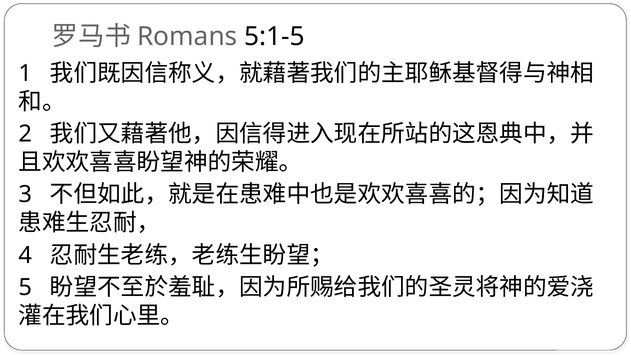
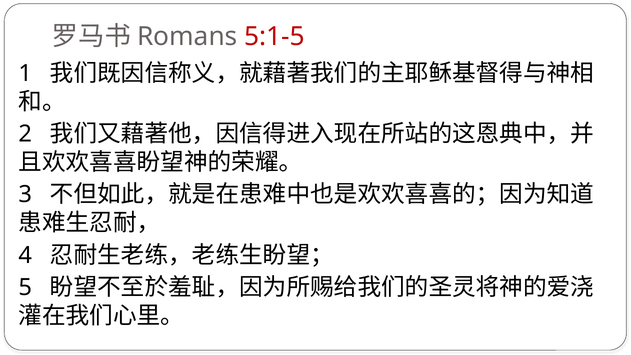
5:1-5 colour: black -> red (274, 37)
